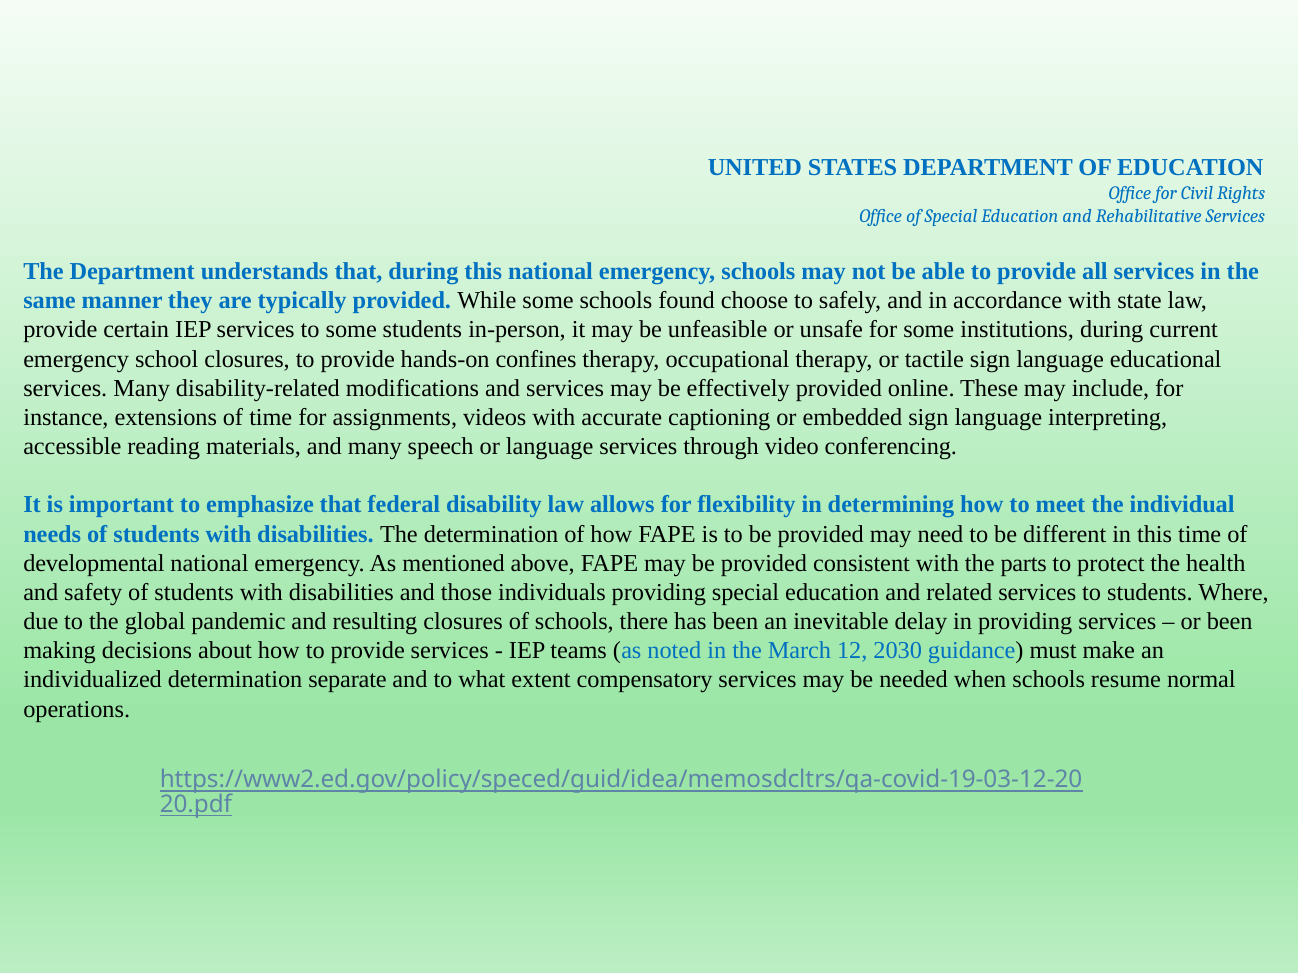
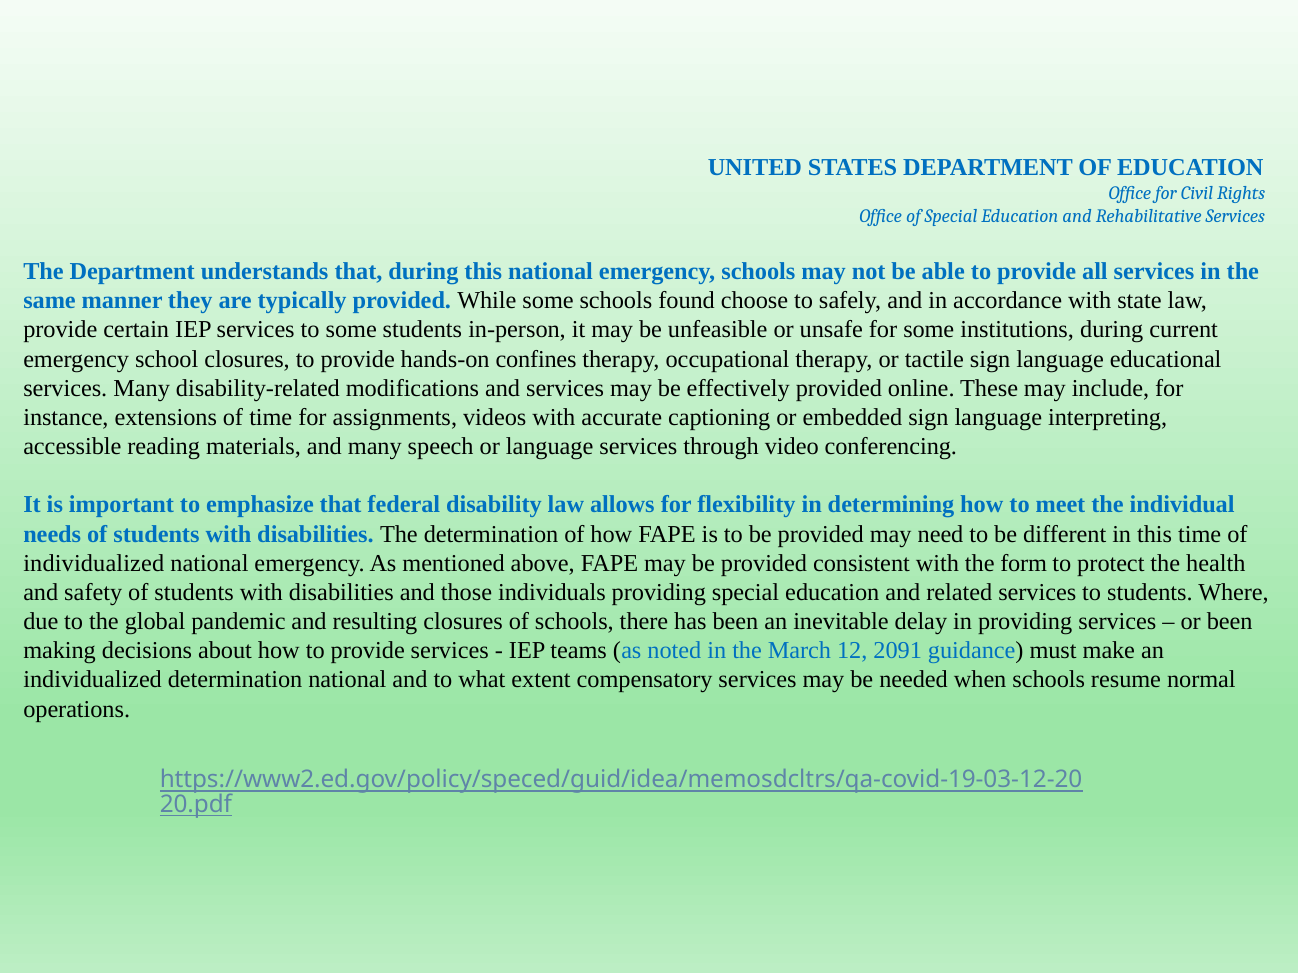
developmental: developmental -> individualized (94, 564)
parts: parts -> form (1024, 564)
2030: 2030 -> 2091 (898, 651)
determination separate: separate -> national (347, 680)
